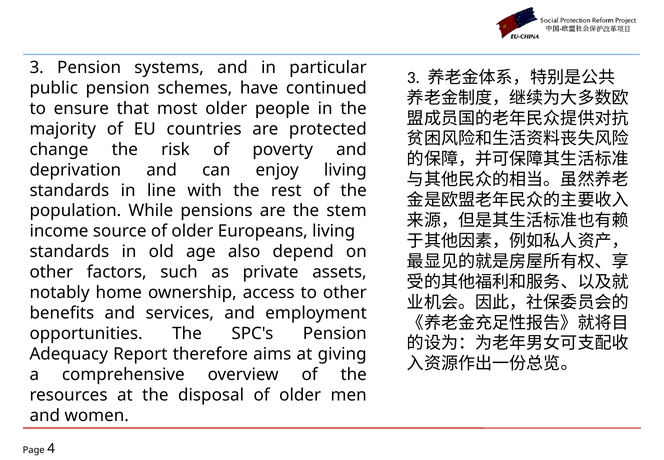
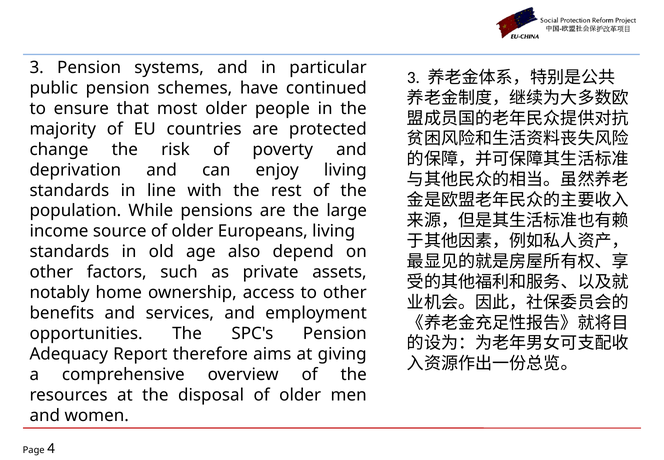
stem: stem -> large (347, 211)
